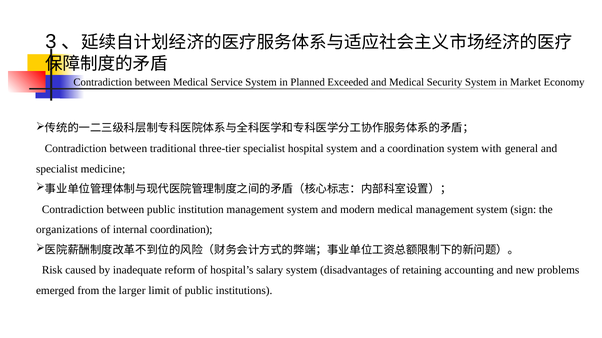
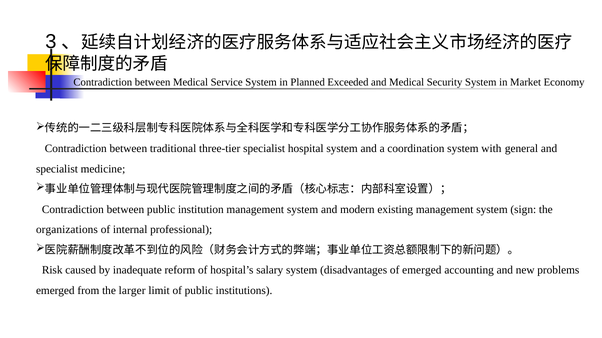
modern medical: medical -> existing (395, 210)
internal coordination: coordination -> professional (181, 230)
of retaining: retaining -> emerged (422, 271)
